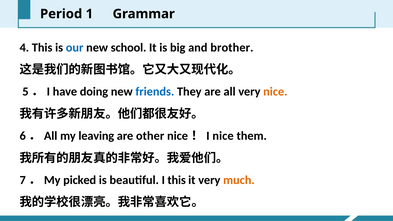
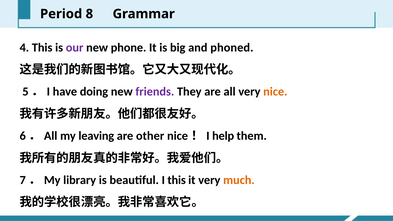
1: 1 -> 8 (89, 14)
our colour: blue -> purple (75, 48)
school: school -> phone (129, 48)
brother: brother -> phoned (232, 48)
friends colour: blue -> purple (155, 92)
nice: nice -> help (223, 136)
picked: picked -> library (80, 180)
